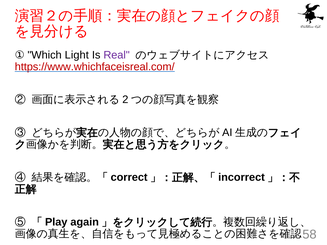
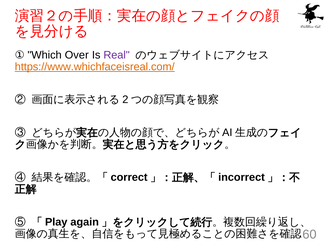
Light: Light -> Over (77, 55)
https://www.whichfaceisreal.com/ colour: red -> orange (95, 67)
58: 58 -> 60 (309, 235)
